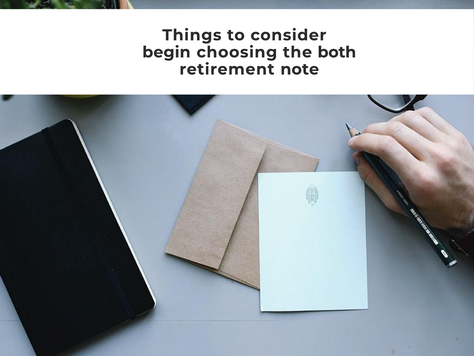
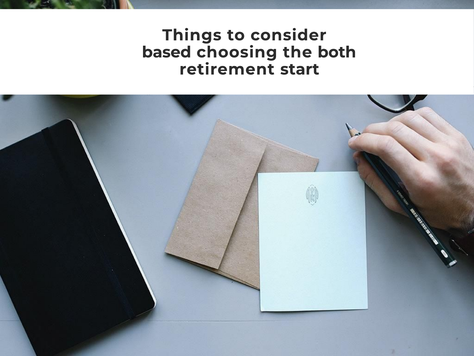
begin: begin -> based (167, 52)
note: note -> start (300, 69)
